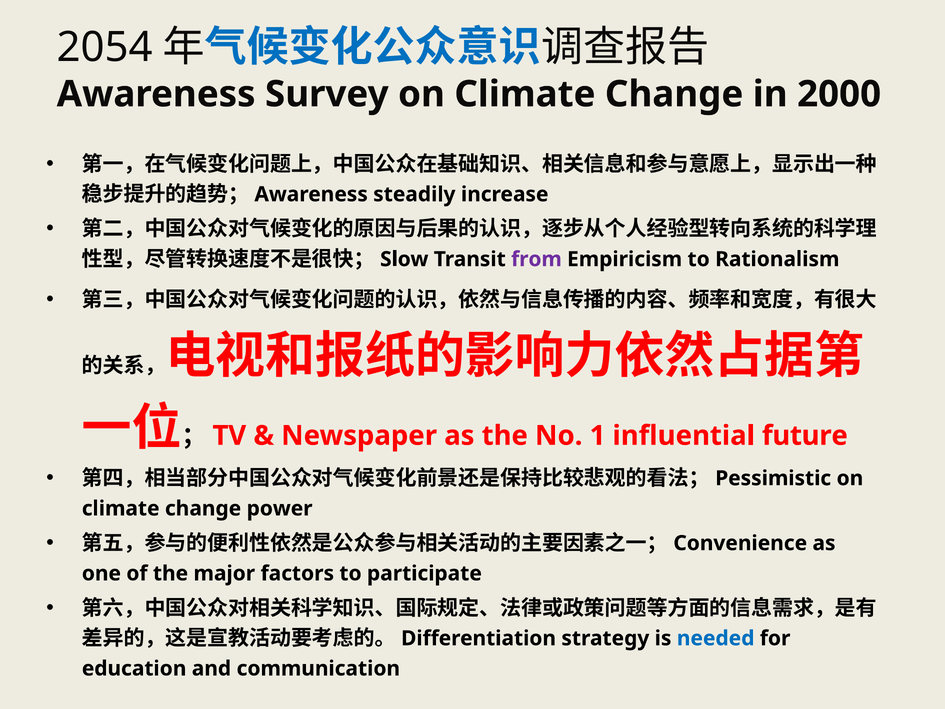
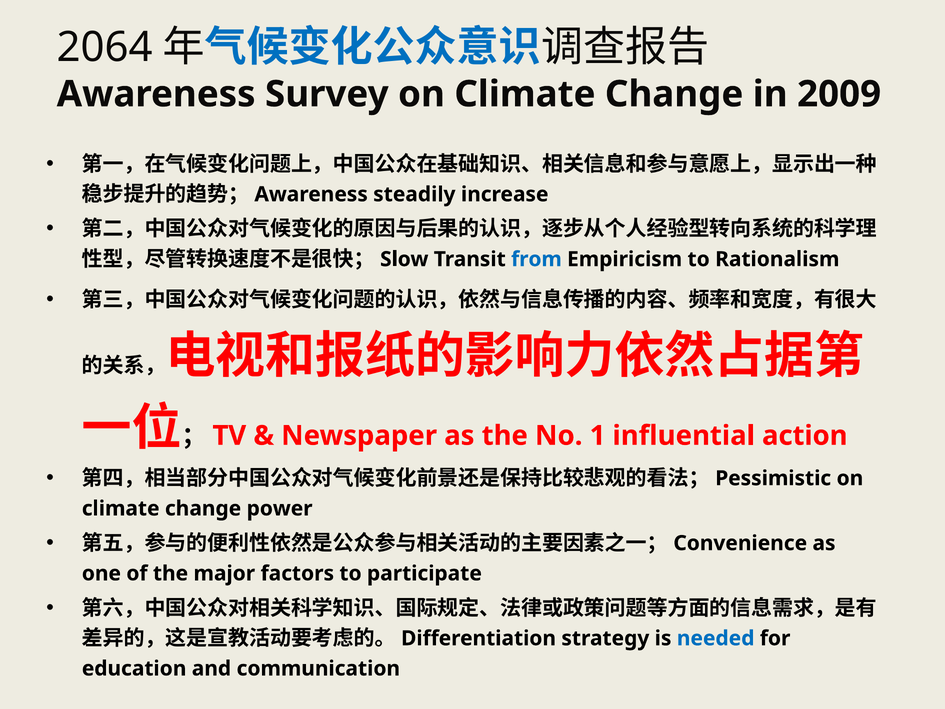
2054: 2054 -> 2064 (105, 47)
2000: 2000 -> 2009 (839, 94)
from colour: purple -> blue (536, 259)
future: future -> action (805, 436)
